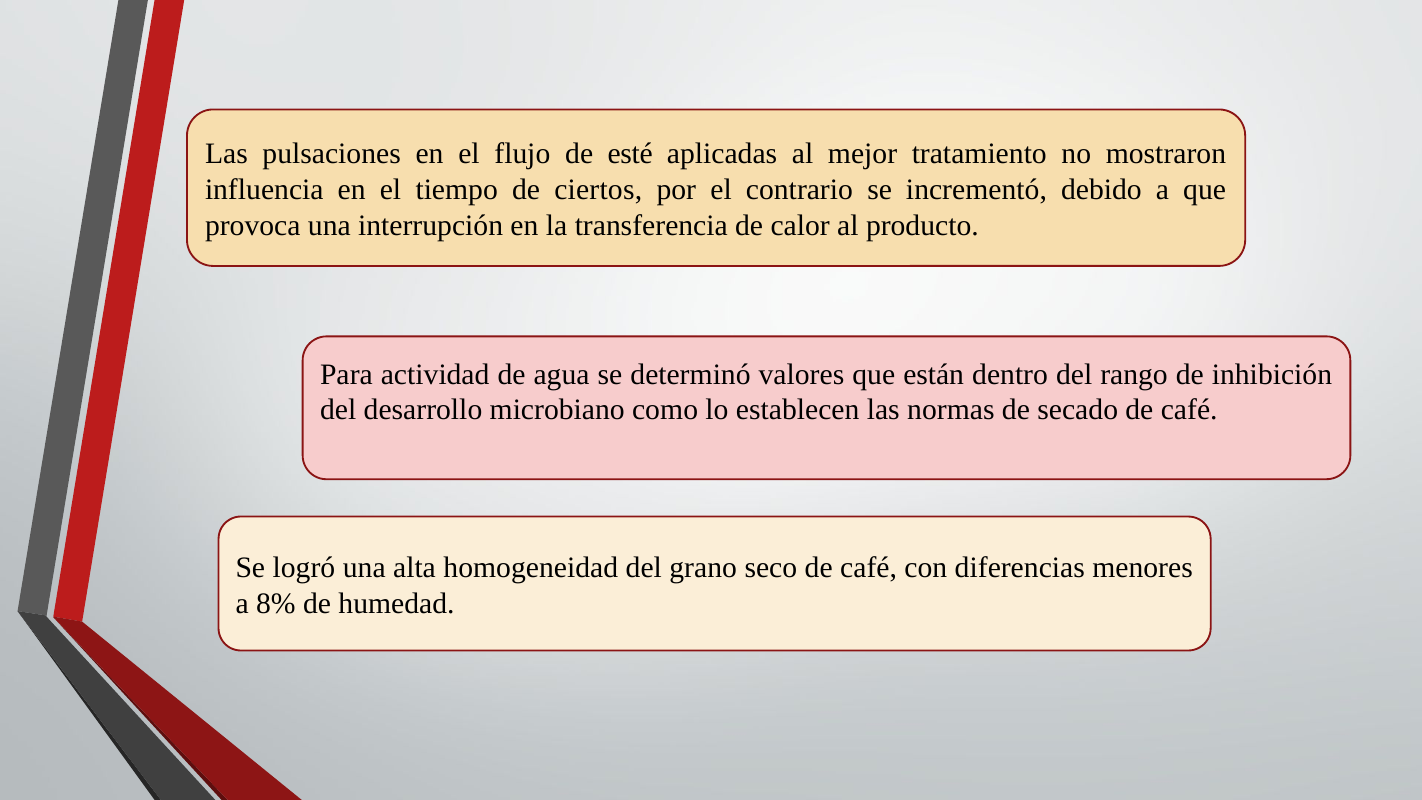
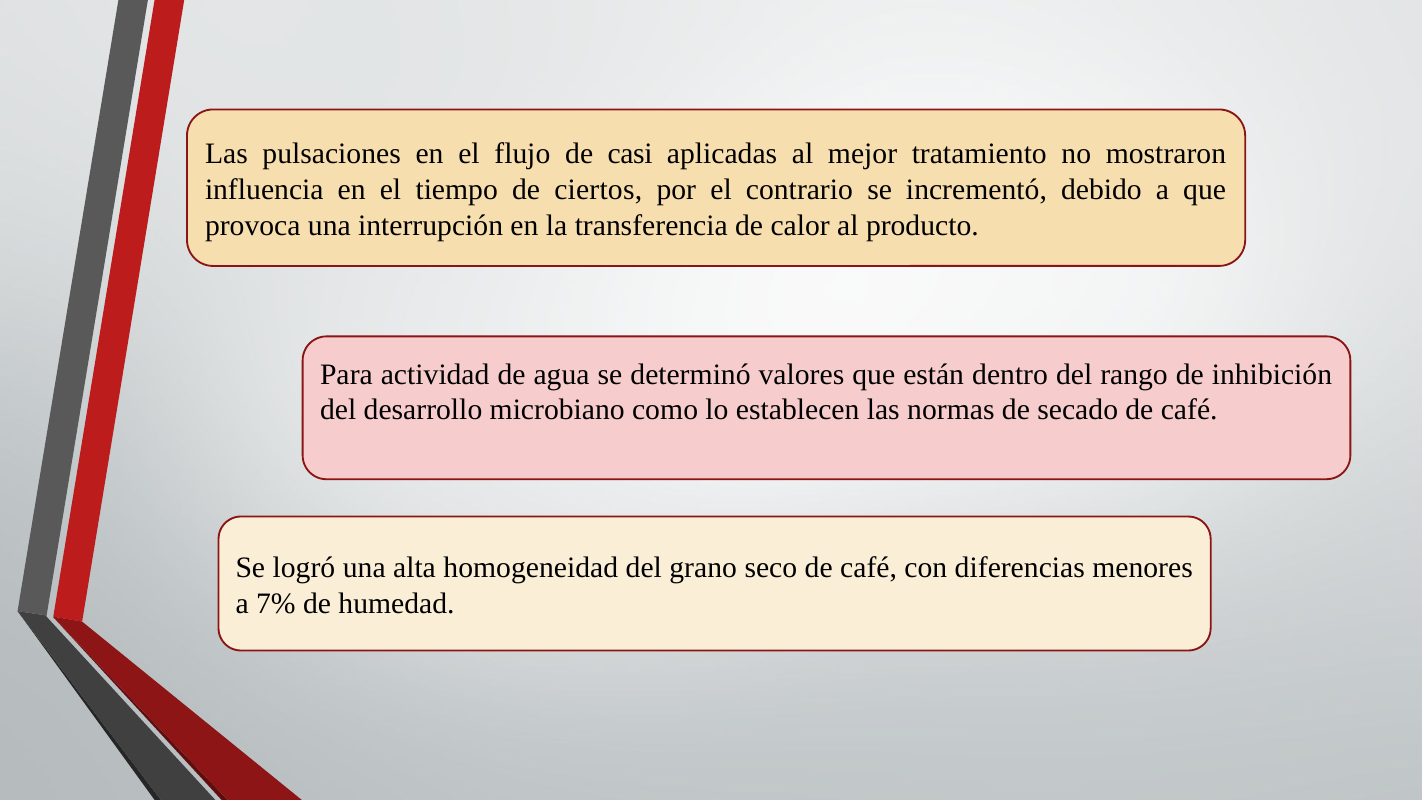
esté: esté -> casi (630, 154)
8%: 8% -> 7% (276, 603)
